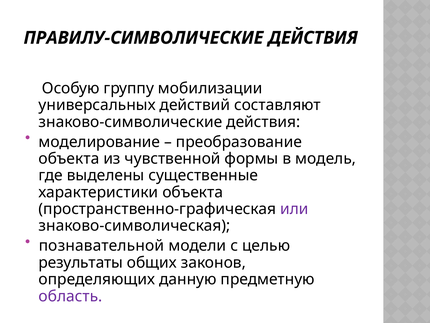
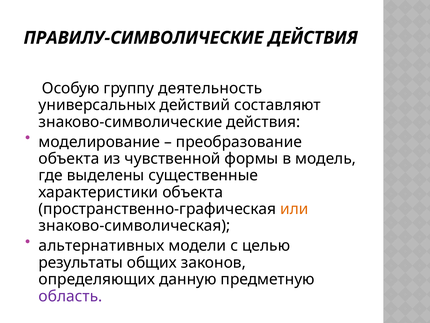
мобилизации: мобилизации -> деятельность (210, 88)
или colour: purple -> orange (294, 209)
познавательной: познавательной -> альтернативных (102, 245)
